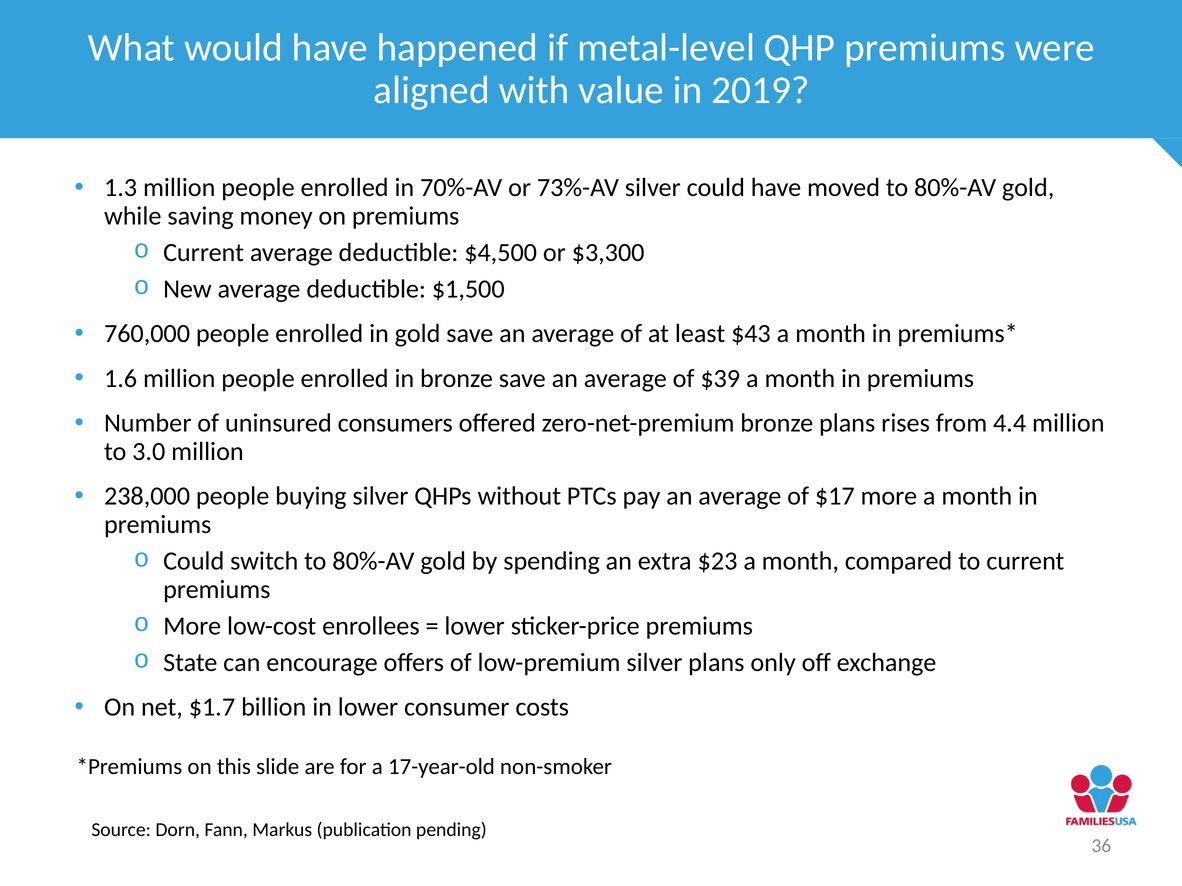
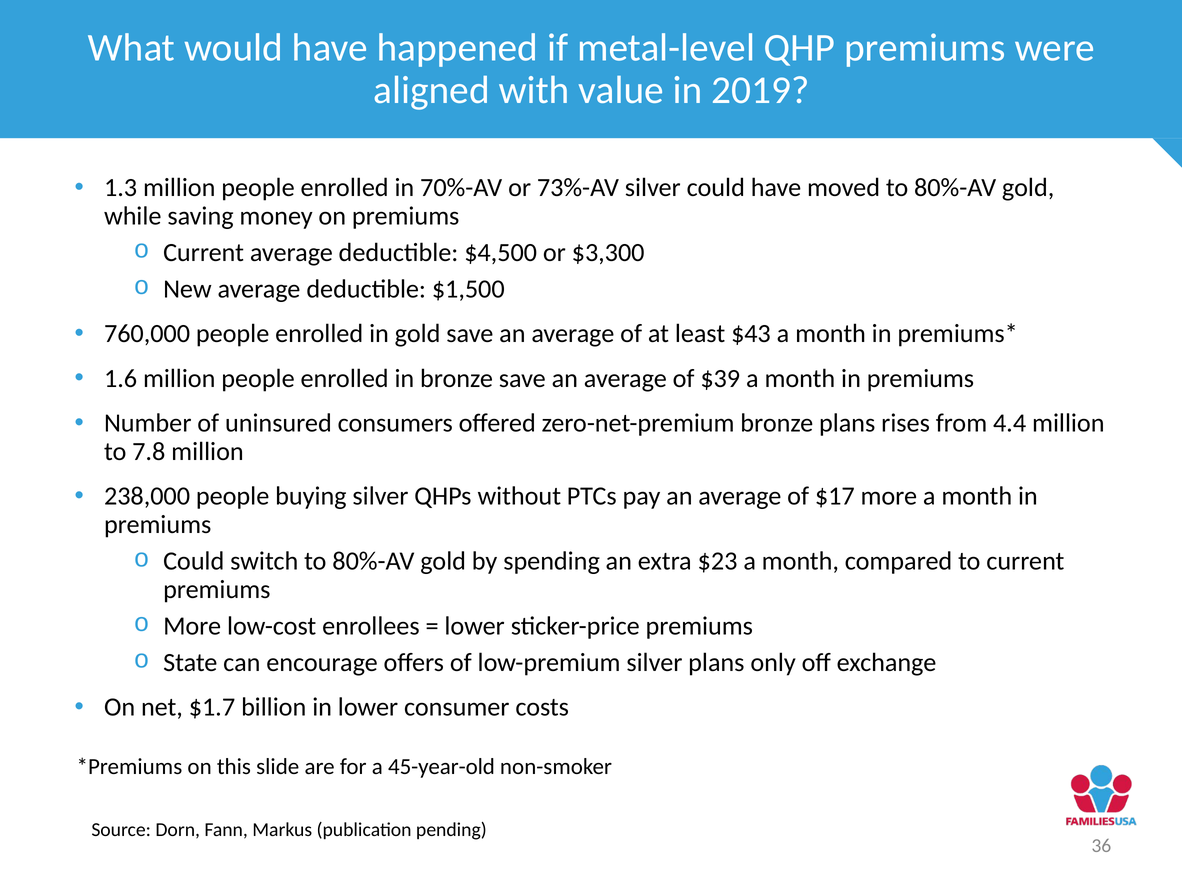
3.0: 3.0 -> 7.8 (149, 452)
17-year-old: 17-year-old -> 45-year-old (442, 767)
